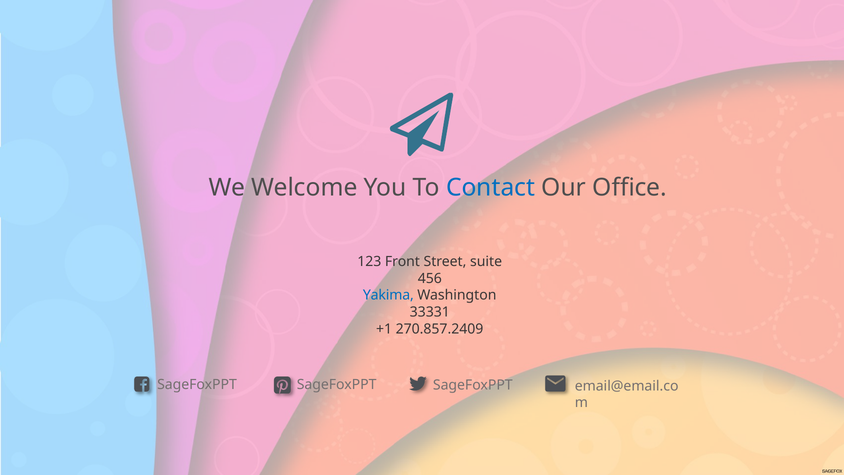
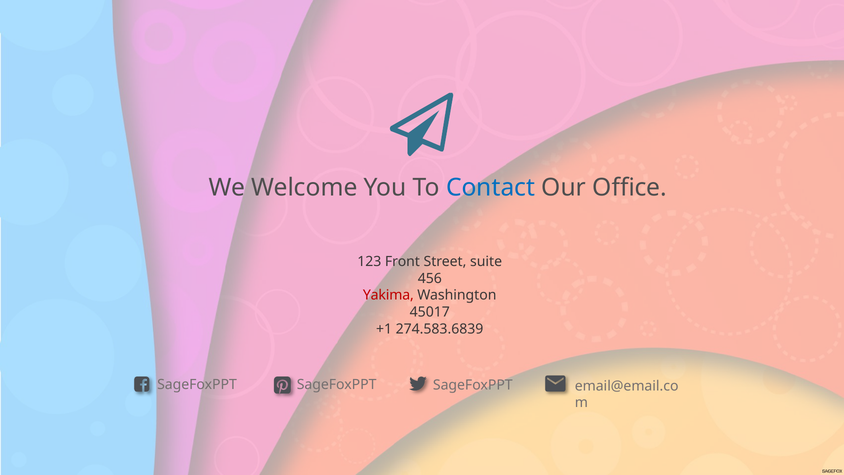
Yakima colour: blue -> red (388, 295)
33331: 33331 -> 45017 (430, 312)
270.857.2409: 270.857.2409 -> 274.583.6839 (439, 329)
